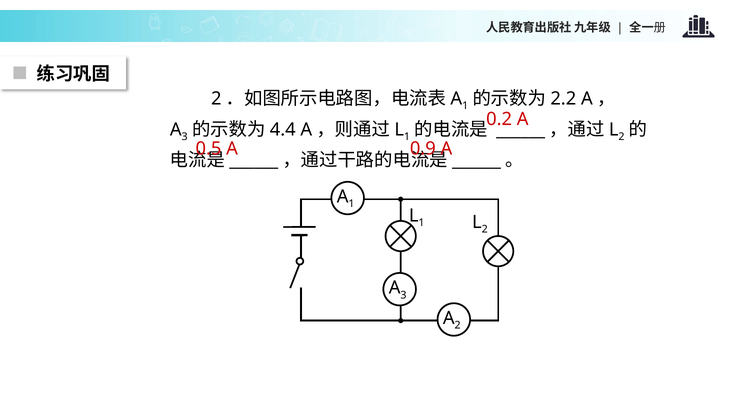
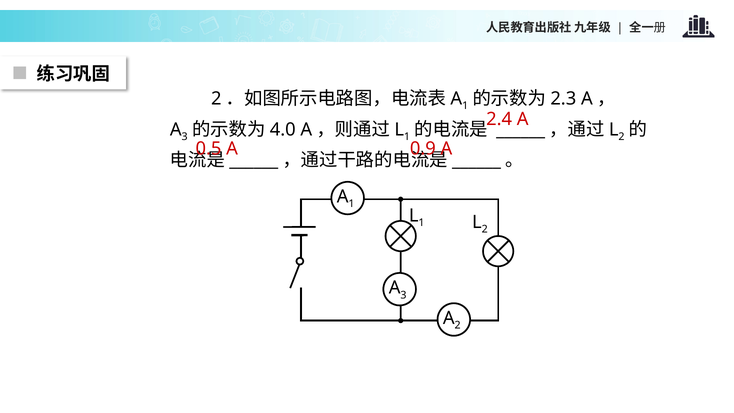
2.2: 2.2 -> 2.3 (563, 98)
0.2: 0.2 -> 2.4 (499, 119)
4.4: 4.4 -> 4.0 (283, 130)
